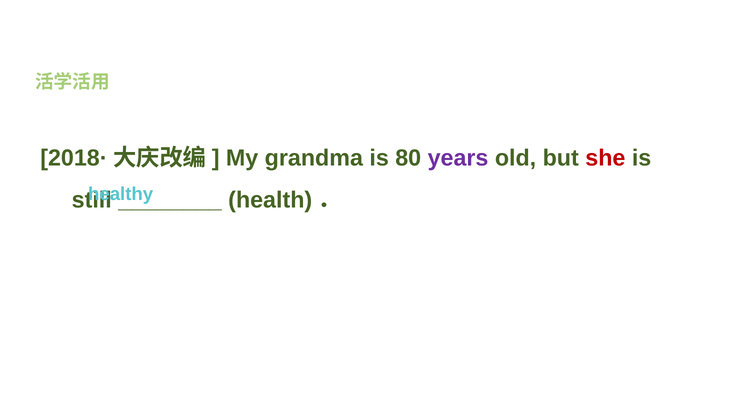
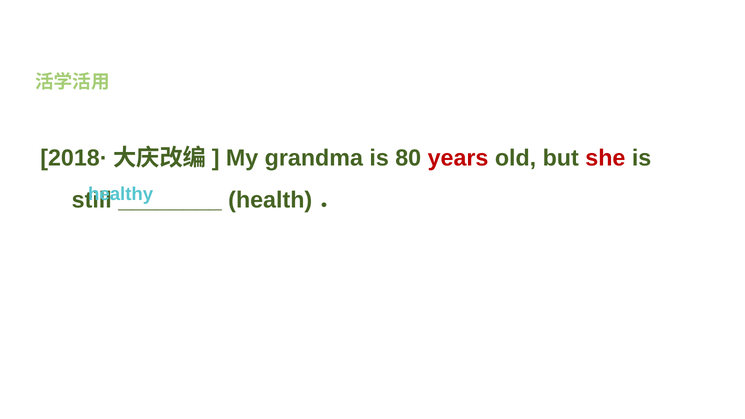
years colour: purple -> red (458, 158)
